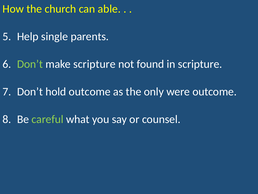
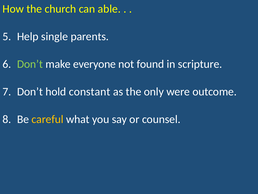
make scripture: scripture -> everyone (95, 64)
hold outcome: outcome -> constant (90, 92)
careful colour: light green -> yellow (48, 119)
